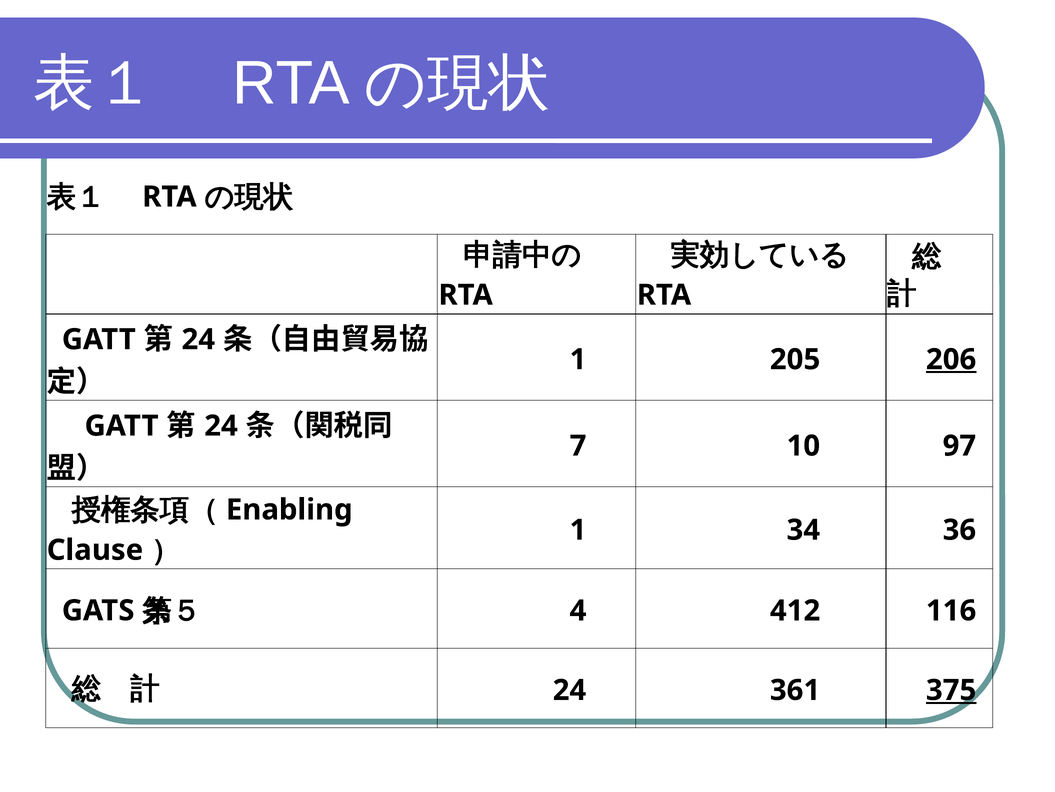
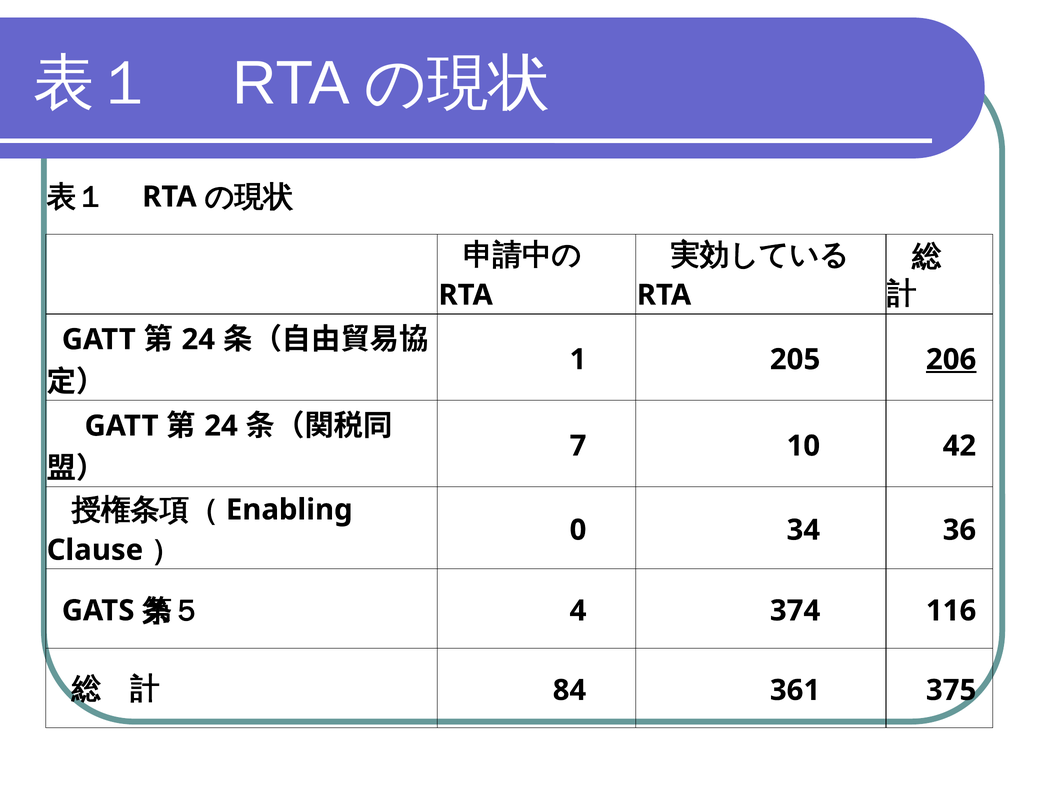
97: 97 -> 42 (959, 446)
1: 1 -> 0 (578, 530)
412: 412 -> 374 (795, 610)
24: 24 -> 84 (569, 690)
375 underline: present -> none (951, 690)
